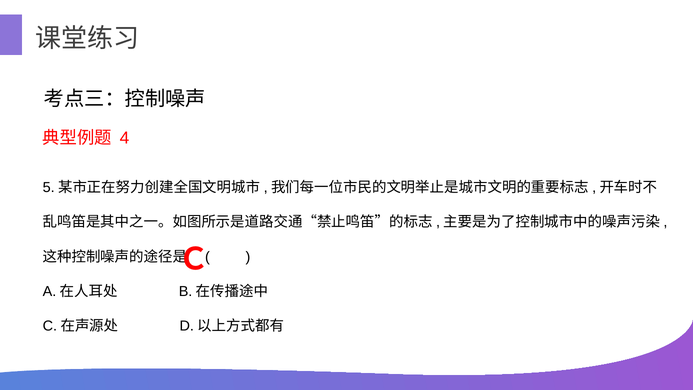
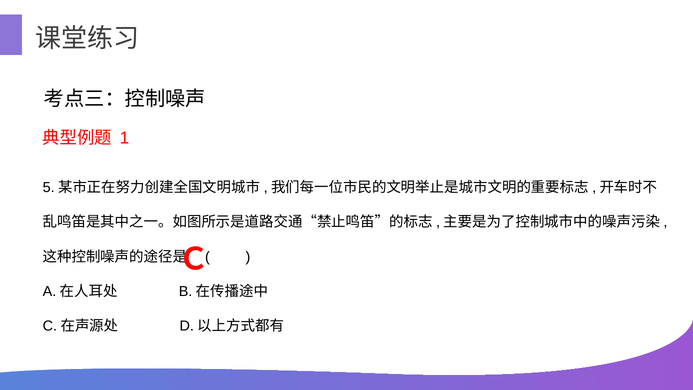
4: 4 -> 1 (125, 138)
